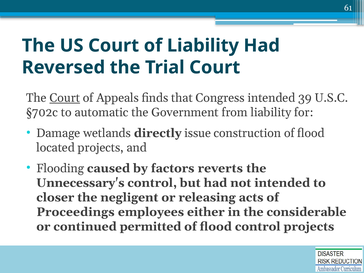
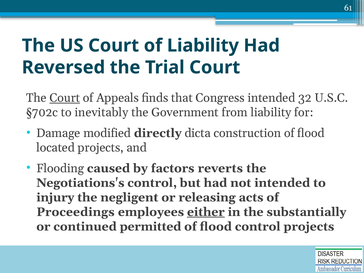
39: 39 -> 32 (305, 98)
automatic: automatic -> inevitably (101, 112)
wetlands: wetlands -> modified (107, 133)
issue: issue -> dicta (198, 133)
Unnecessary's: Unnecessary's -> Negotiations's (80, 183)
closer: closer -> injury (55, 197)
either underline: none -> present (206, 212)
considerable: considerable -> substantially (306, 212)
